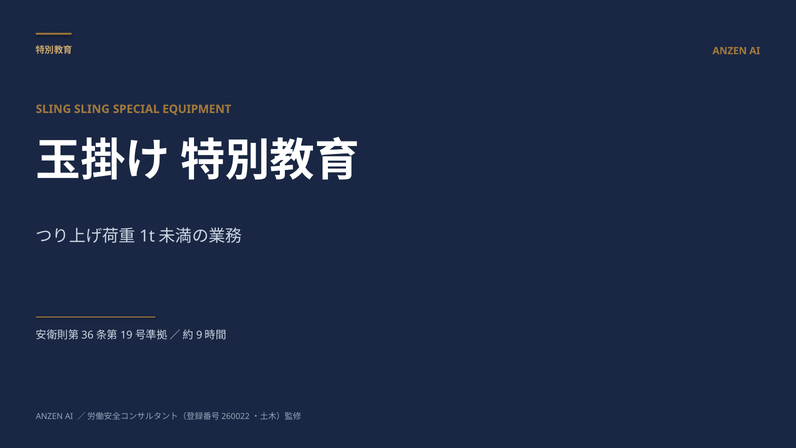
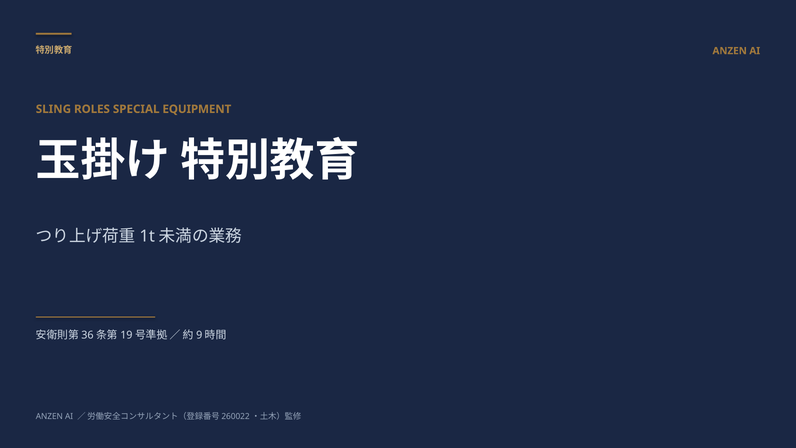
SLING SLING: SLING -> ROLES (92, 109)
